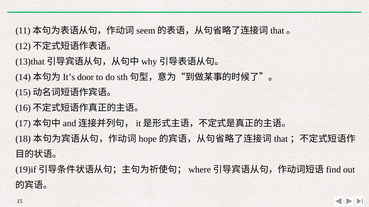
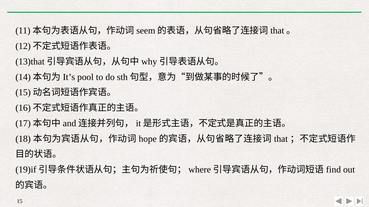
door: door -> pool (85, 77)
